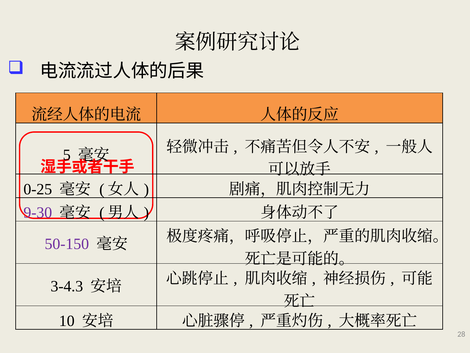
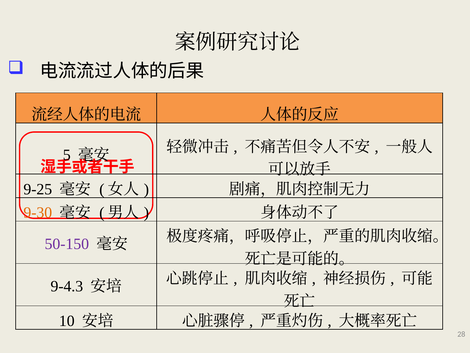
0-25: 0-25 -> 9-25 (38, 189)
9-30 colour: purple -> orange (38, 213)
3-4.3: 3-4.3 -> 9-4.3 (67, 286)
